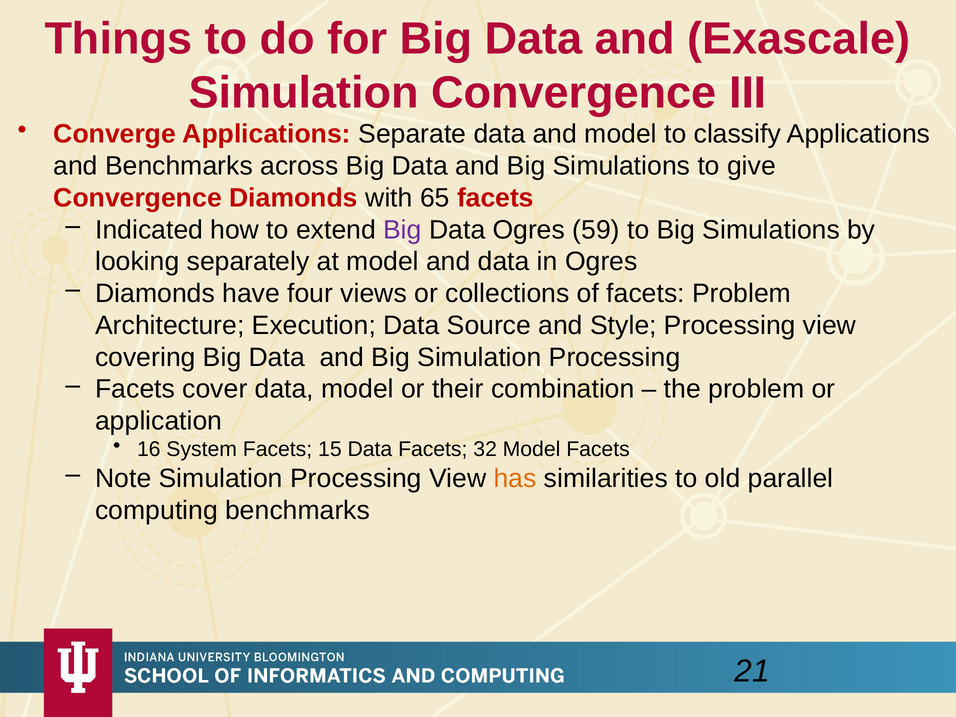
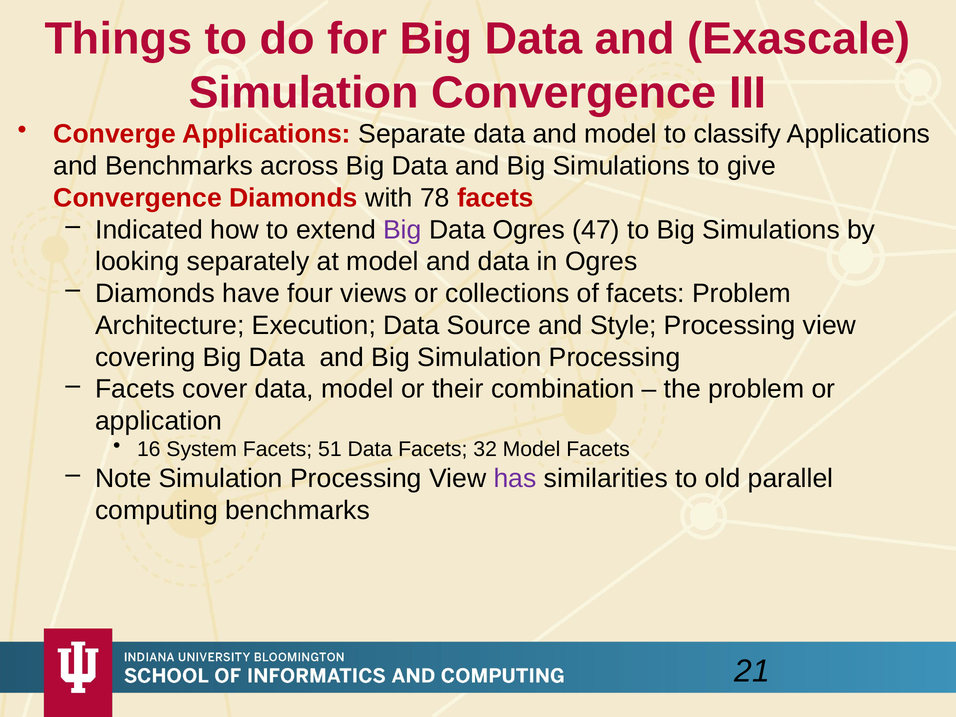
65: 65 -> 78 (435, 198)
59: 59 -> 47 (596, 230)
15: 15 -> 51 (330, 449)
has colour: orange -> purple (515, 478)
